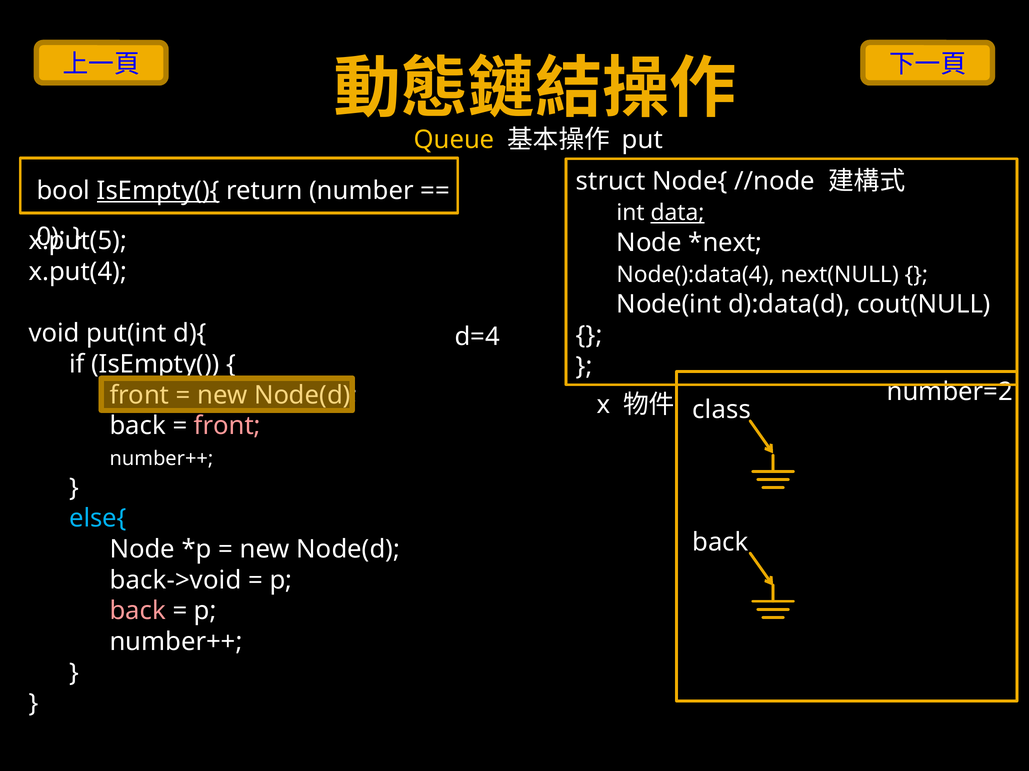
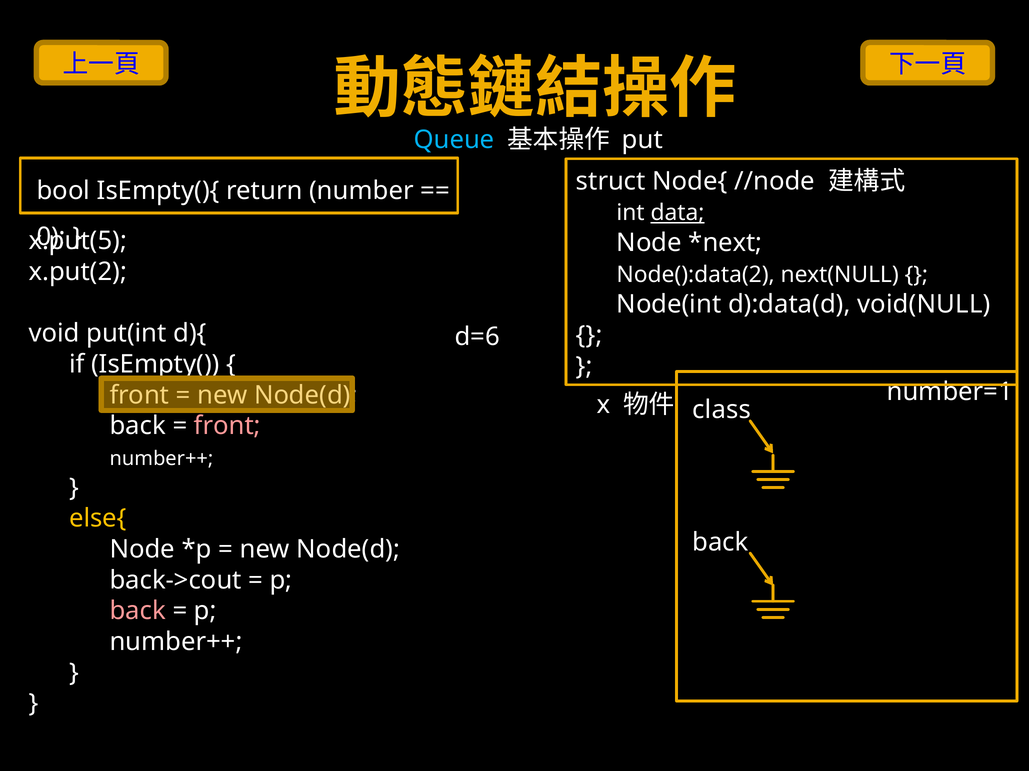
Queue colour: yellow -> light blue (454, 140)
IsEmpty(){ underline: present -> none (158, 191)
x.put(4: x.put(4 -> x.put(2 (78, 272)
Node():data(4: Node():data(4 -> Node():data(2 (696, 275)
cout(NULL: cout(NULL -> void(NULL (924, 305)
d=4: d=4 -> d=6 (477, 337)
number=2: number=2 -> number=1 (950, 392)
else{ colour: light blue -> yellow (98, 519)
back->void: back->void -> back->cout (176, 581)
